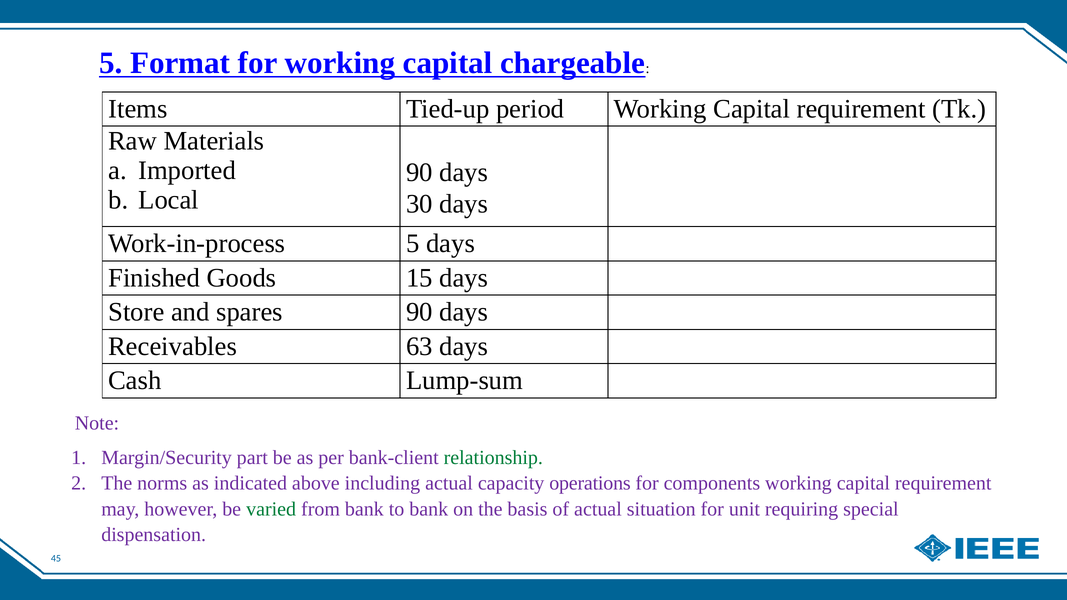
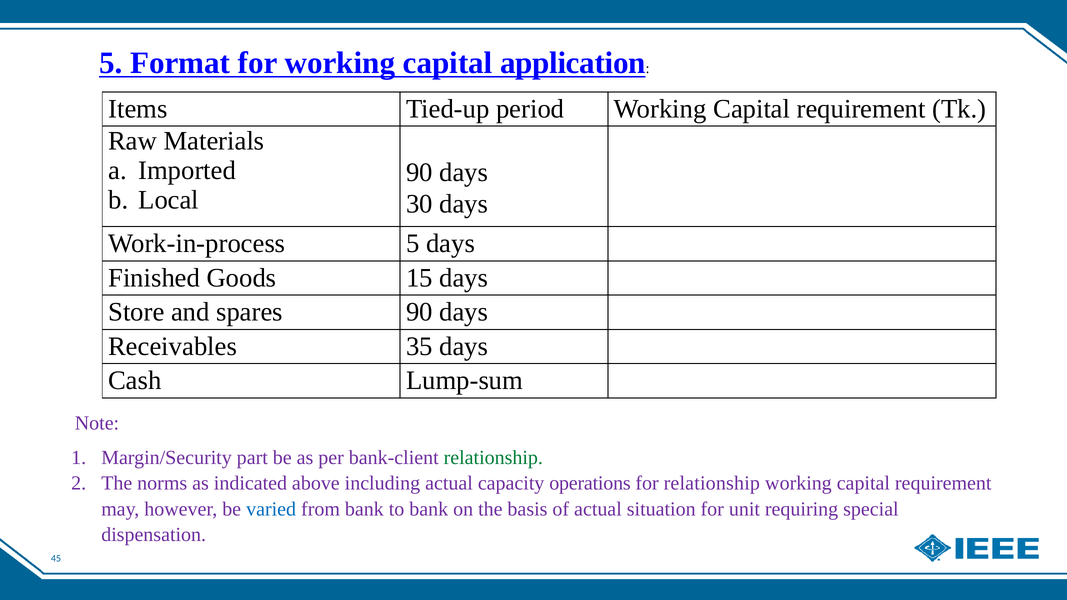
chargeable: chargeable -> application (573, 63)
63: 63 -> 35 (419, 346)
for components: components -> relationship (712, 484)
varied colour: green -> blue (271, 509)
